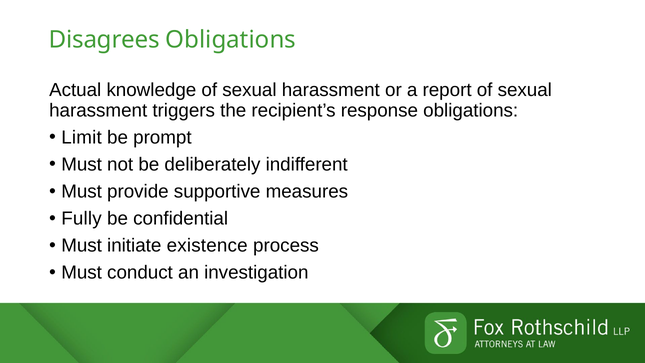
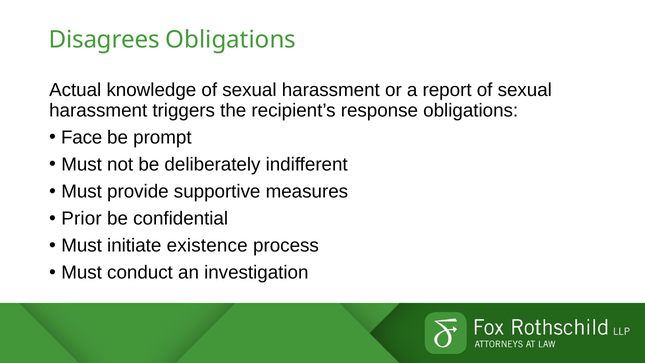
Limit: Limit -> Face (82, 137)
Fully: Fully -> Prior (82, 218)
